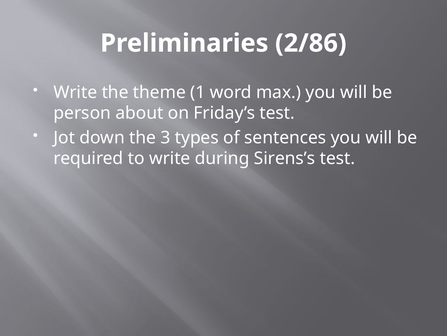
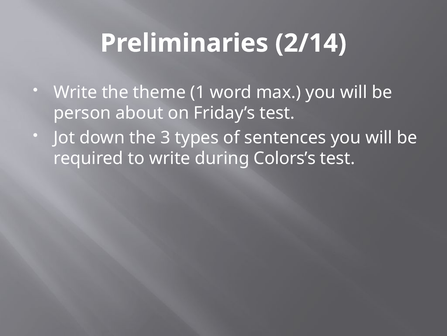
2/86: 2/86 -> 2/14 (311, 43)
Sirens’s: Sirens’s -> Colors’s (285, 158)
